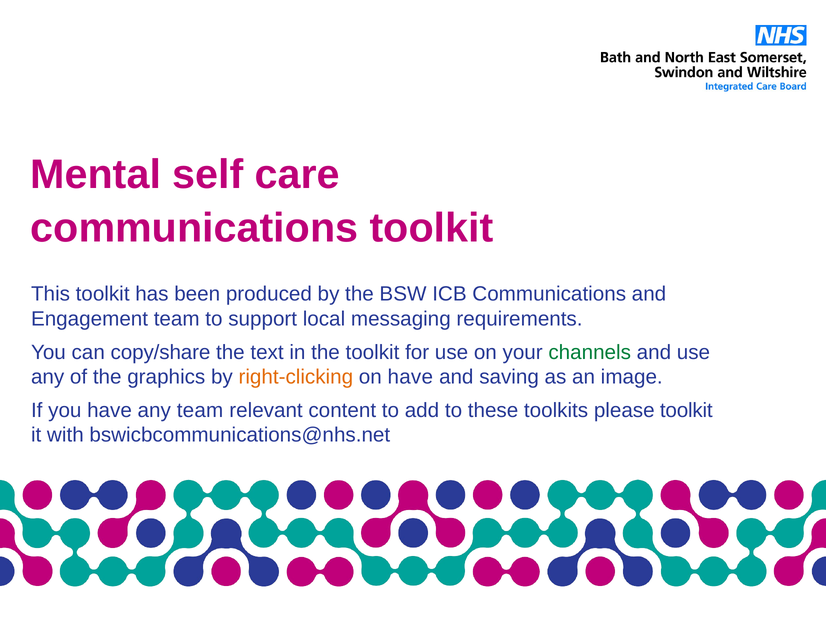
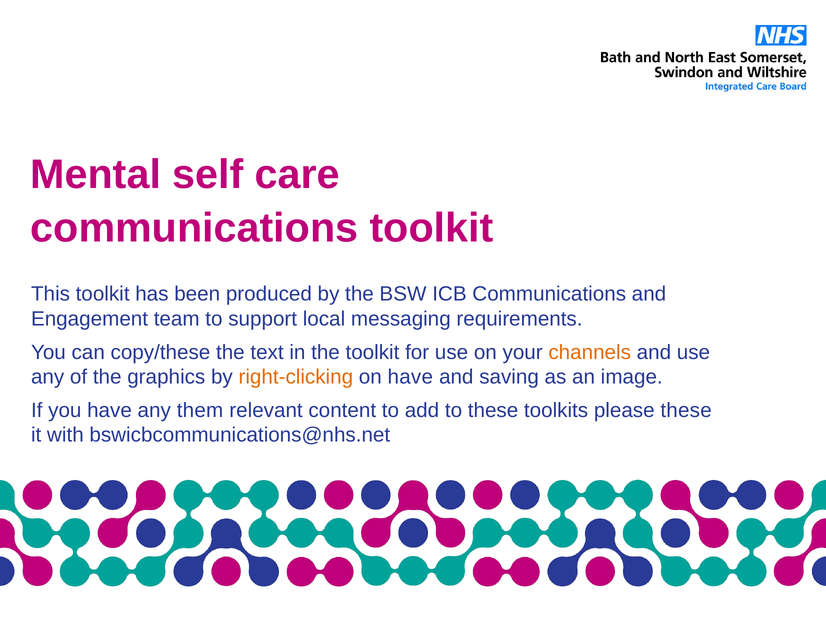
copy/share: copy/share -> copy/these (160, 353)
channels colour: green -> orange (590, 353)
any team: team -> them (200, 411)
please toolkit: toolkit -> these (686, 411)
